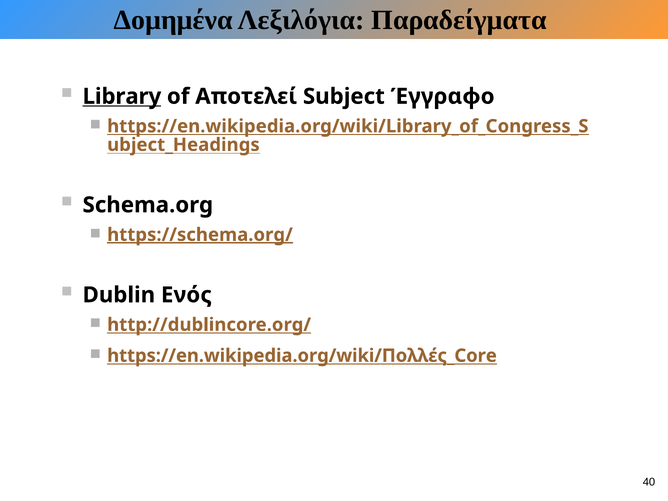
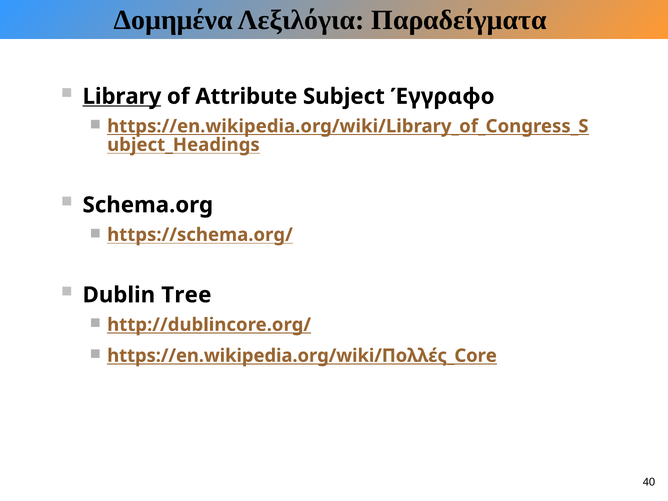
Αποτελεί: Αποτελεί -> Attribute (246, 96)
https://schema.org/ underline: present -> none (200, 235)
Ενός: Ενός -> Tree (186, 295)
